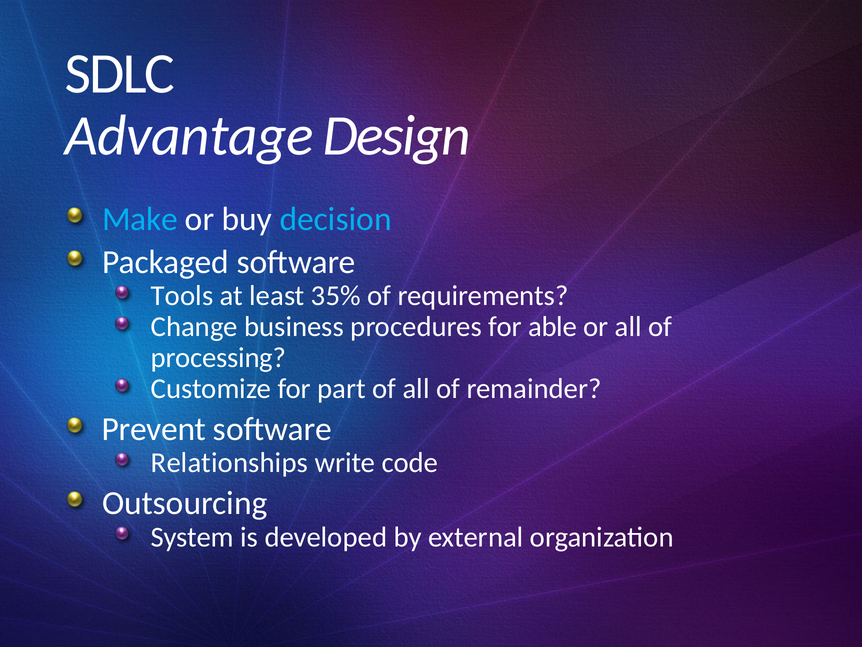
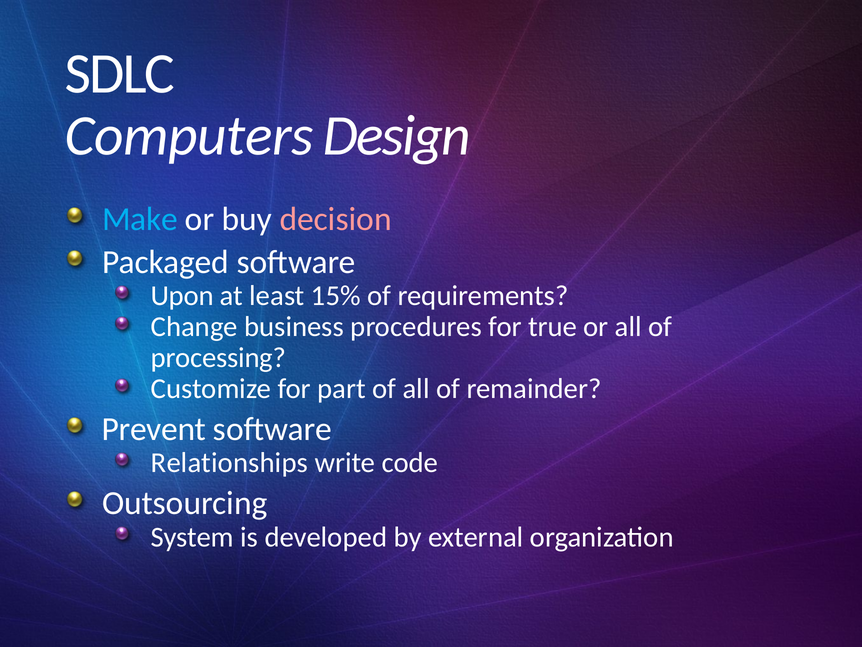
Advantage: Advantage -> Computers (189, 136)
decision colour: light blue -> pink (336, 219)
Tools: Tools -> Upon (182, 296)
35%: 35% -> 15% (336, 296)
able: able -> true (553, 327)
